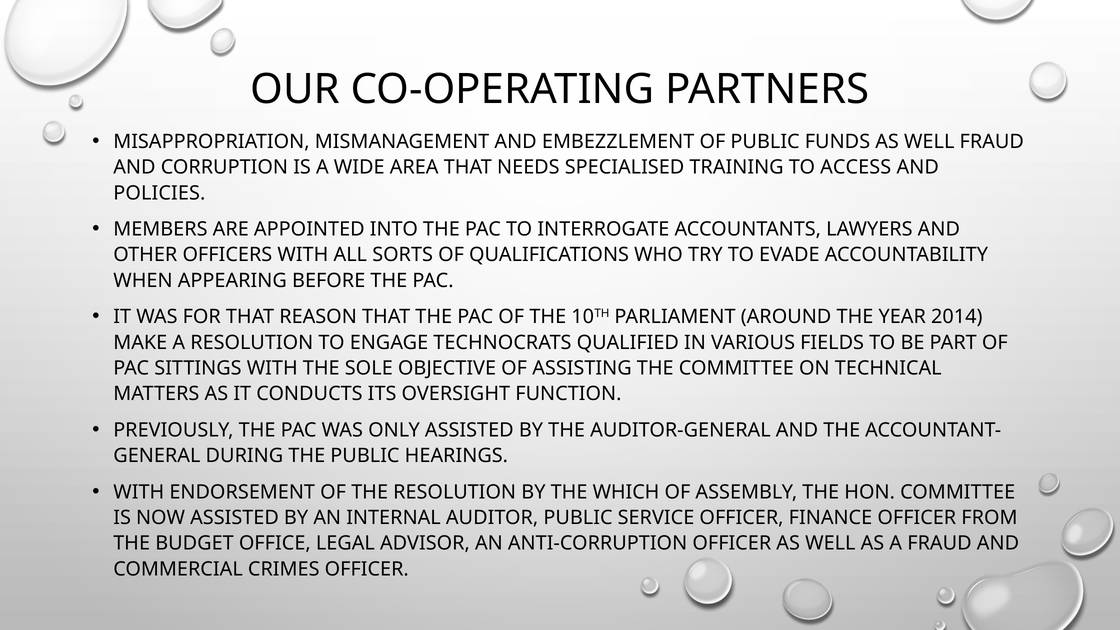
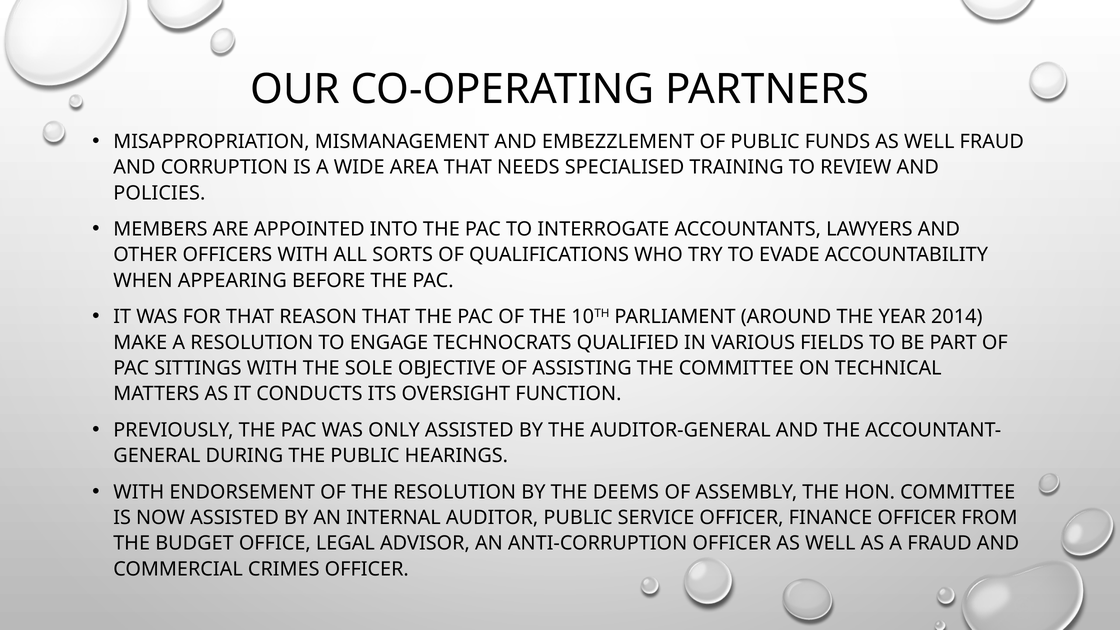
ACCESS: ACCESS -> REVIEW (856, 167)
WHICH: WHICH -> DEEMS (626, 492)
